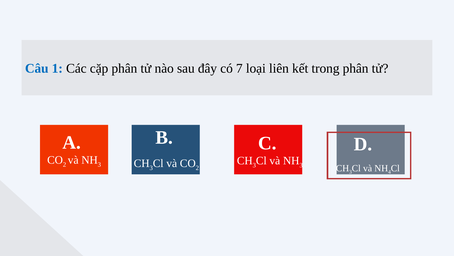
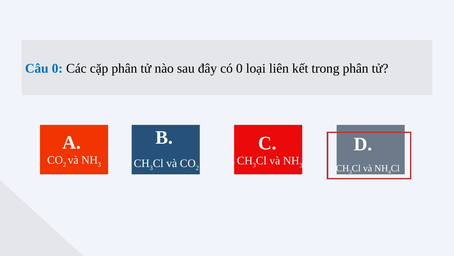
Câu 1: 1 -> 0 (57, 68)
có 7: 7 -> 0 (239, 68)
